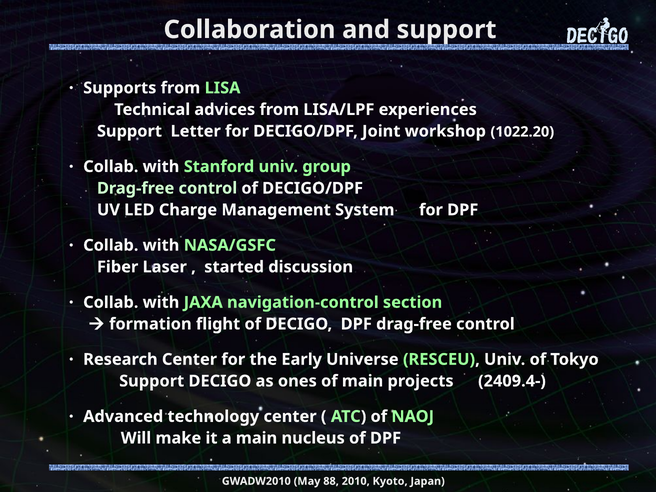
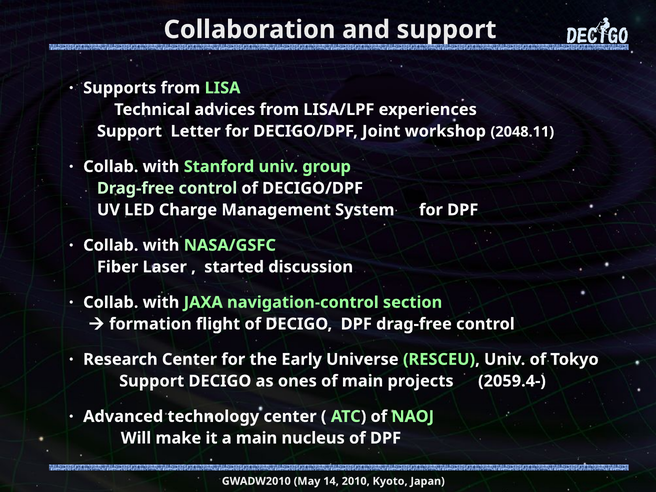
1022.20: 1022.20 -> 2048.11 (522, 132)
2409.4-: 2409.4- -> 2059.4- (512, 381)
88: 88 -> 14 (331, 481)
